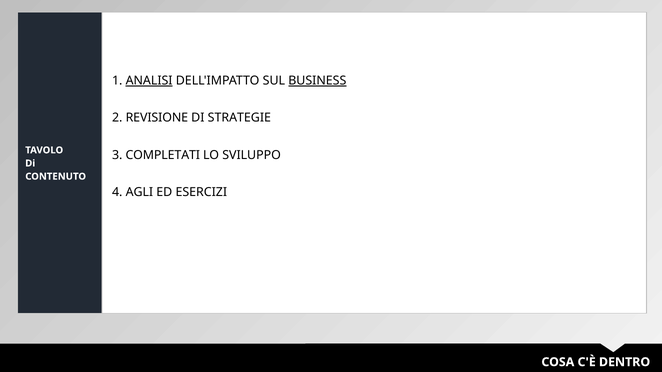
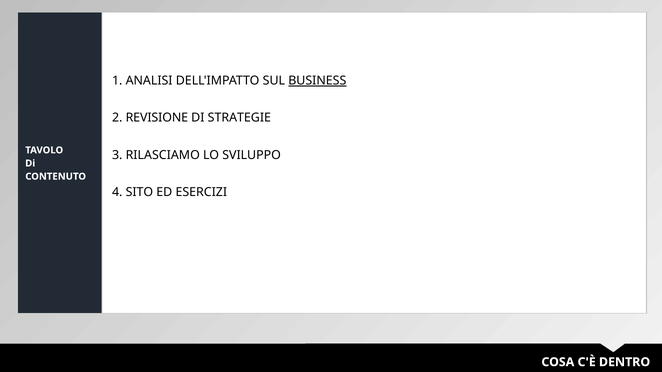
ANALISI underline: present -> none (149, 81)
COMPLETATI: COMPLETATI -> RILASCIAMO (163, 155)
AGLI: AGLI -> SITO (139, 192)
